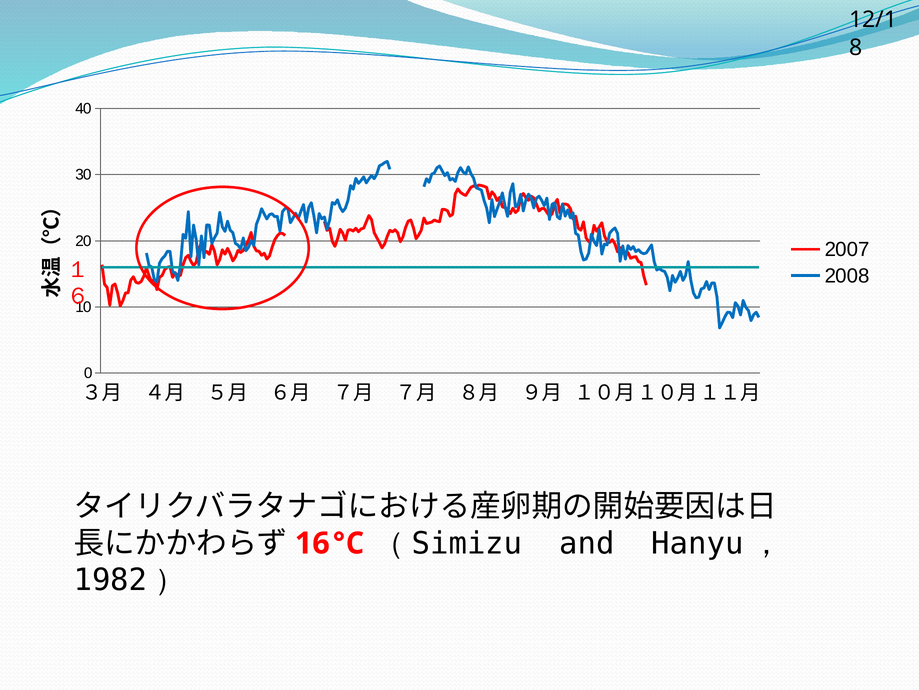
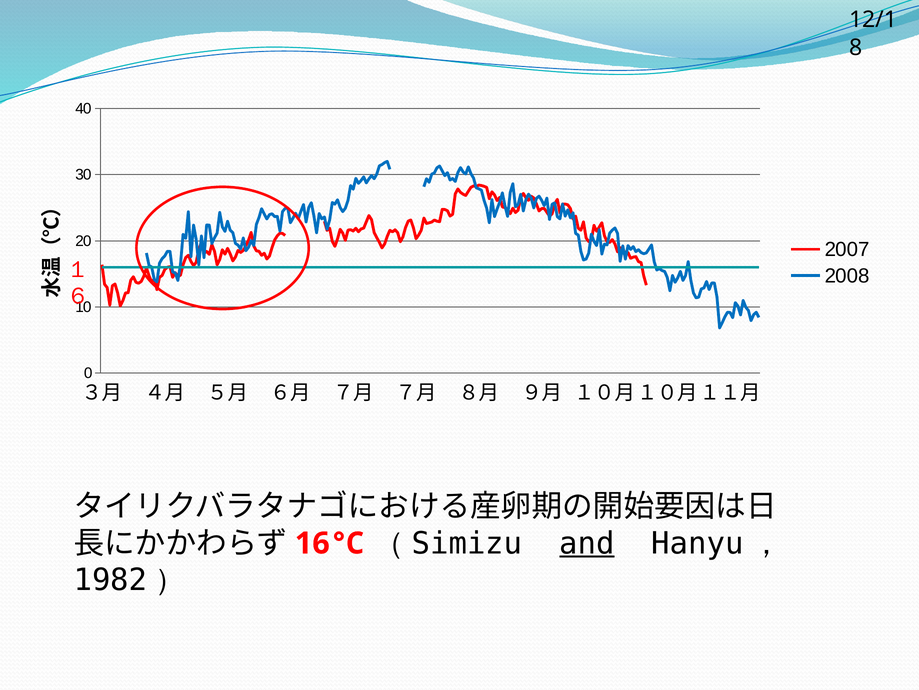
and underline: none -> present (587, 543)
